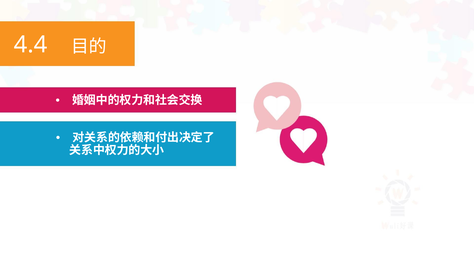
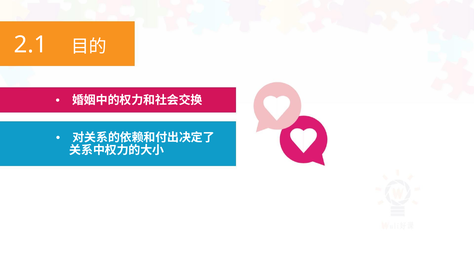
4.4: 4.4 -> 2.1 (31, 45)
